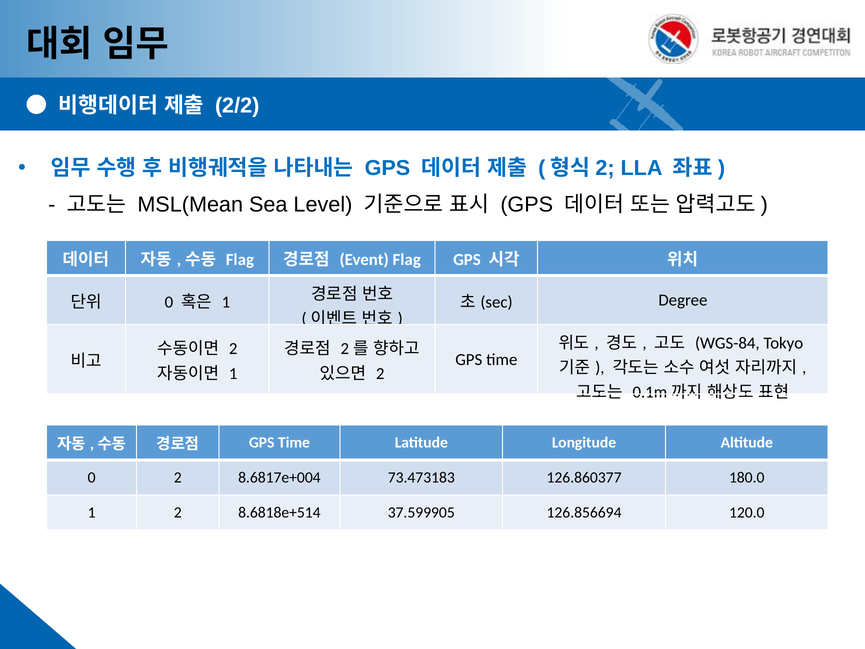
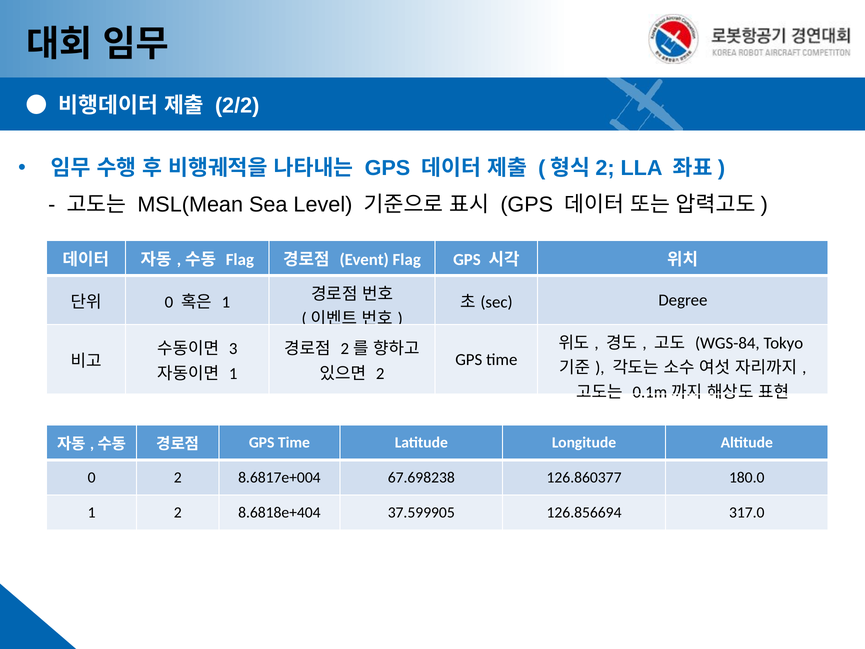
2: 2 -> 3 (233, 349)
73.473183: 73.473183 -> 67.698238 (421, 478)
8.6818e+514: 8.6818e+514 -> 8.6818e+404 (279, 513)
120.0: 120.0 -> 317.0 (747, 513)
